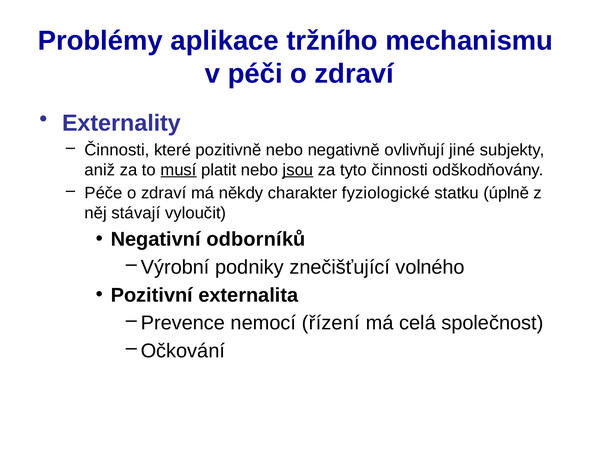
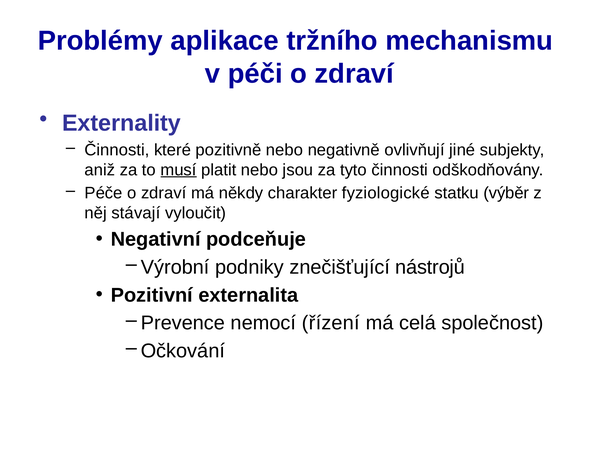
jsou underline: present -> none (298, 170)
úplně: úplně -> výběr (506, 193)
odborníků: odborníků -> podceňuje (256, 239)
volného: volného -> nástrojů (430, 267)
